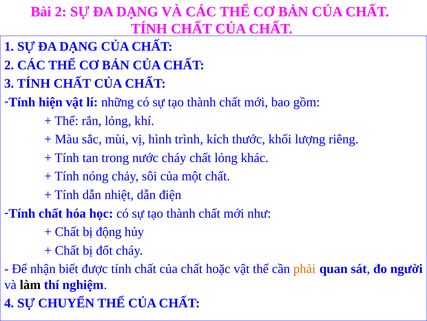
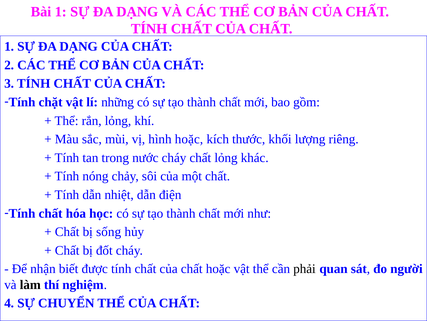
Bài 2: 2 -> 1 (61, 12)
hiện: hiện -> chặt (51, 102)
hình trình: trình -> hoặc (189, 139)
động: động -> sống (109, 231)
phải colour: orange -> black (304, 268)
